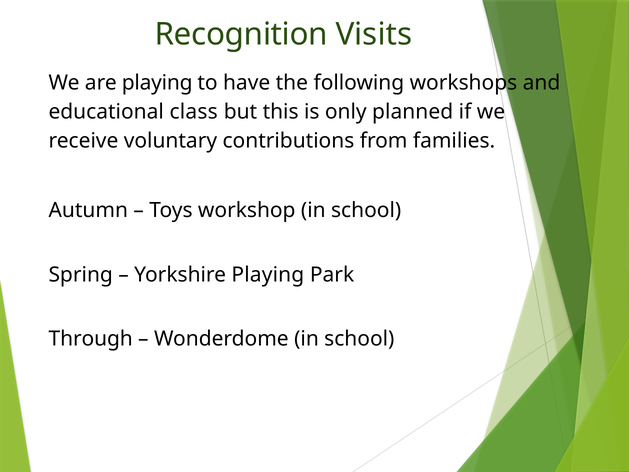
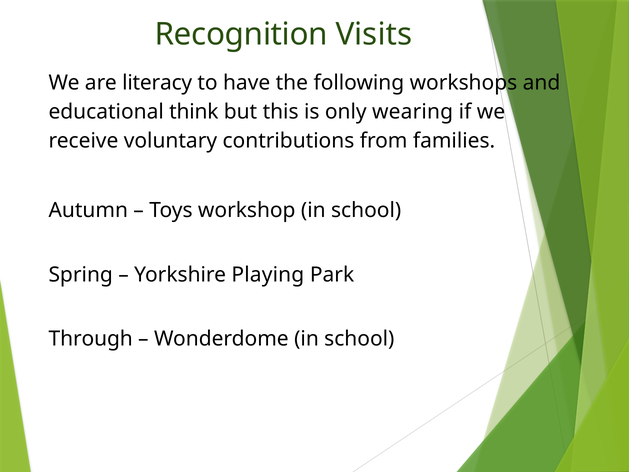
are playing: playing -> literacy (157, 83)
class: class -> think (194, 112)
planned: planned -> wearing (413, 112)
